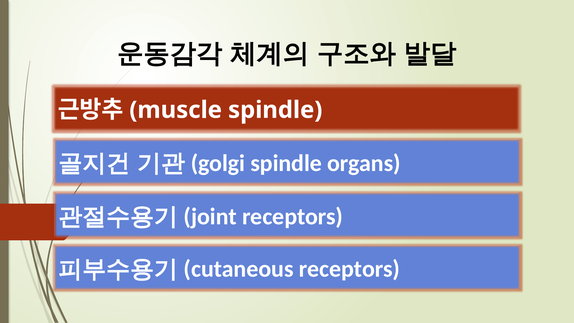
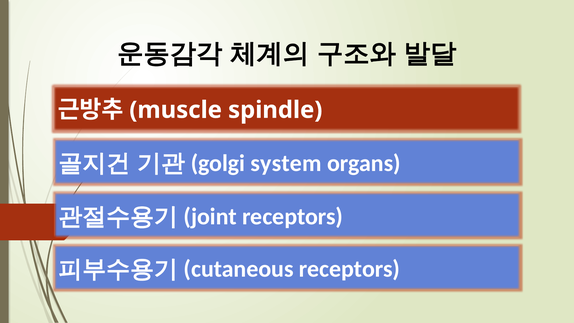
spindle: spindle -> system (286, 163)
